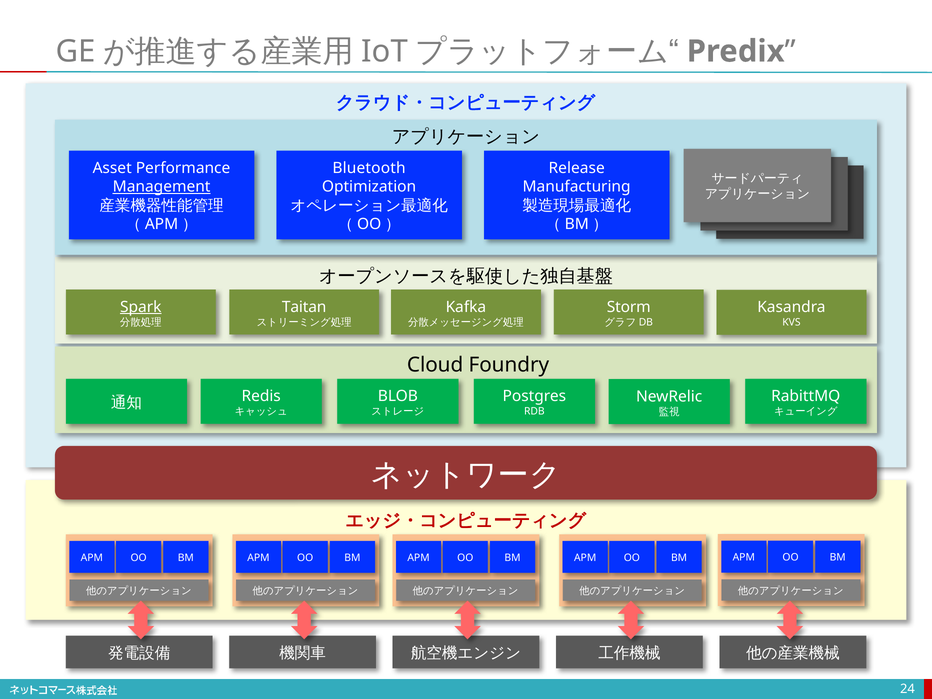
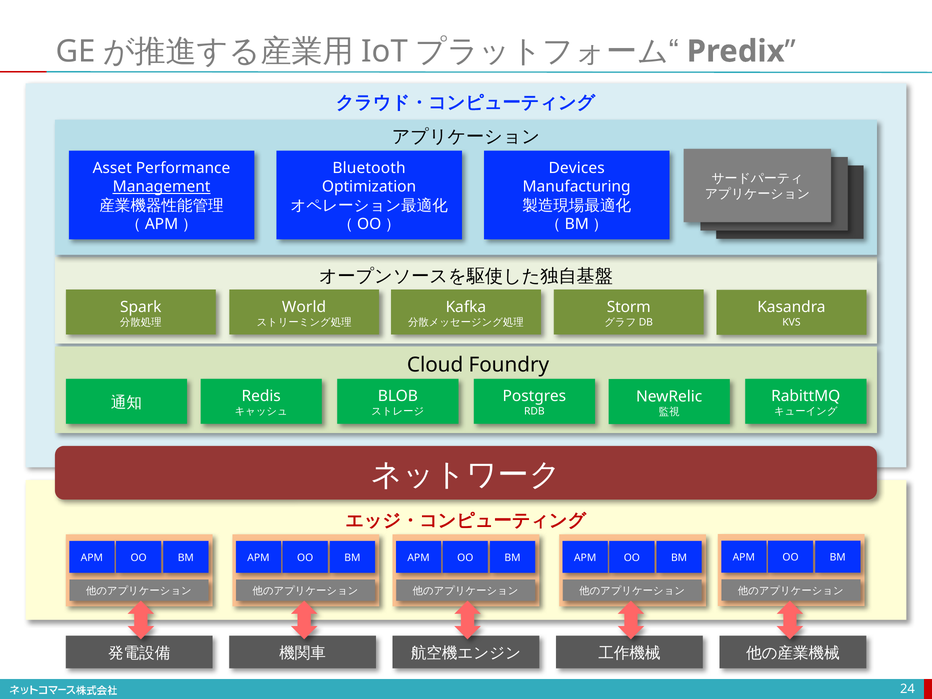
Release: Release -> Devices (577, 168)
Spark underline: present -> none (141, 307)
Taitan: Taitan -> World (304, 307)
